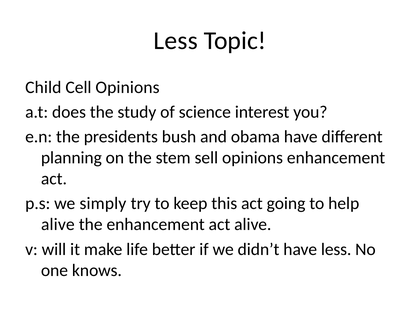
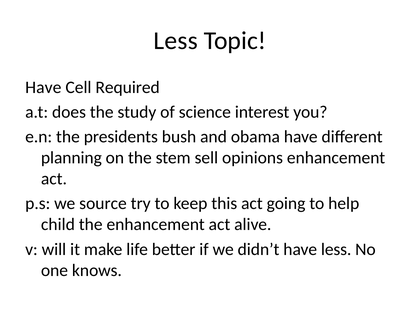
Child: Child -> Have (43, 87)
Cell Opinions: Opinions -> Required (128, 87)
simply: simply -> source (103, 204)
alive: alive -> child (58, 225)
